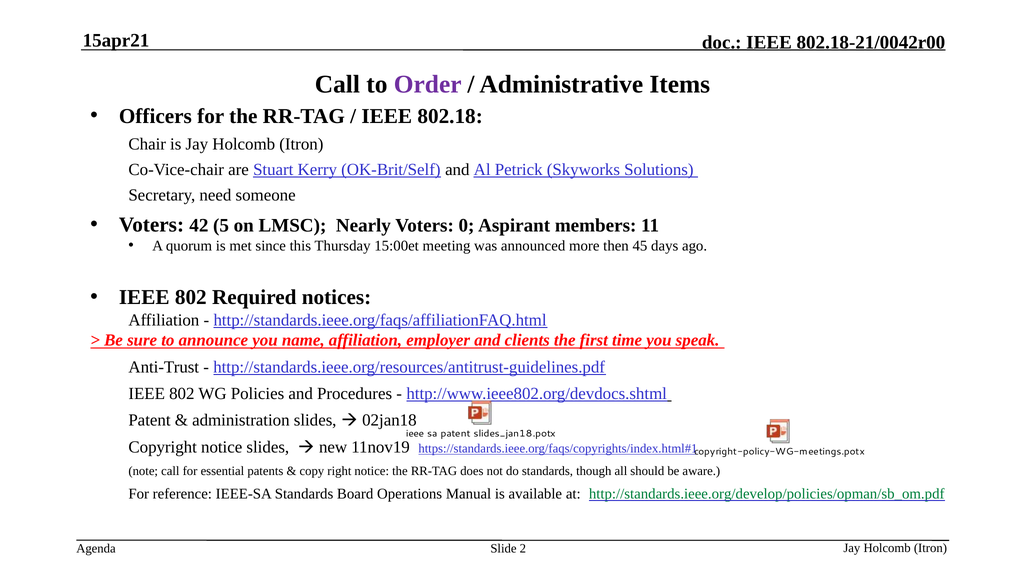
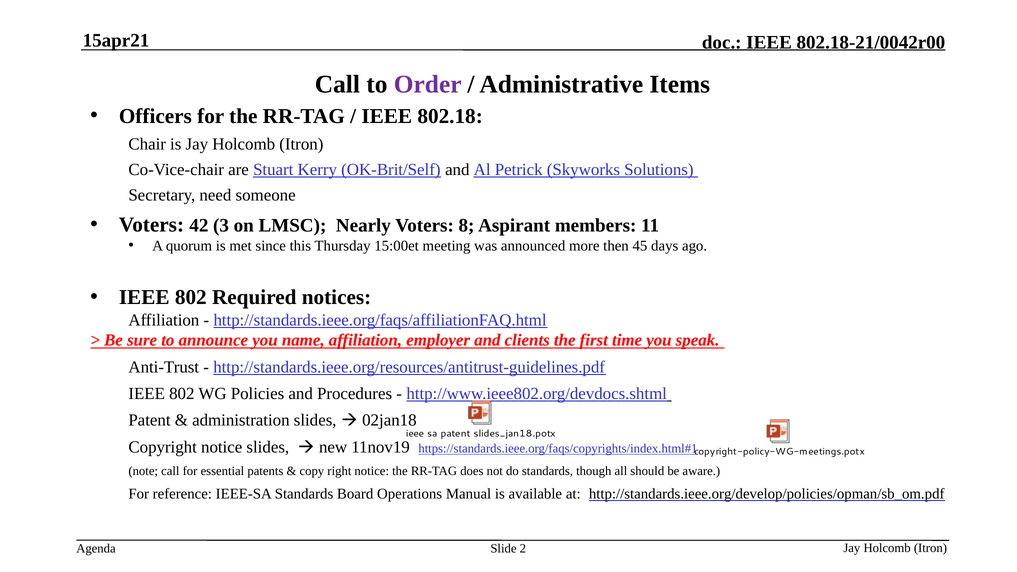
5: 5 -> 3 (221, 225)
0: 0 -> 8 (467, 225)
http://standards.ieee.org/develop/policies/opman/sb_om.pdf colour: green -> black (767, 494)
